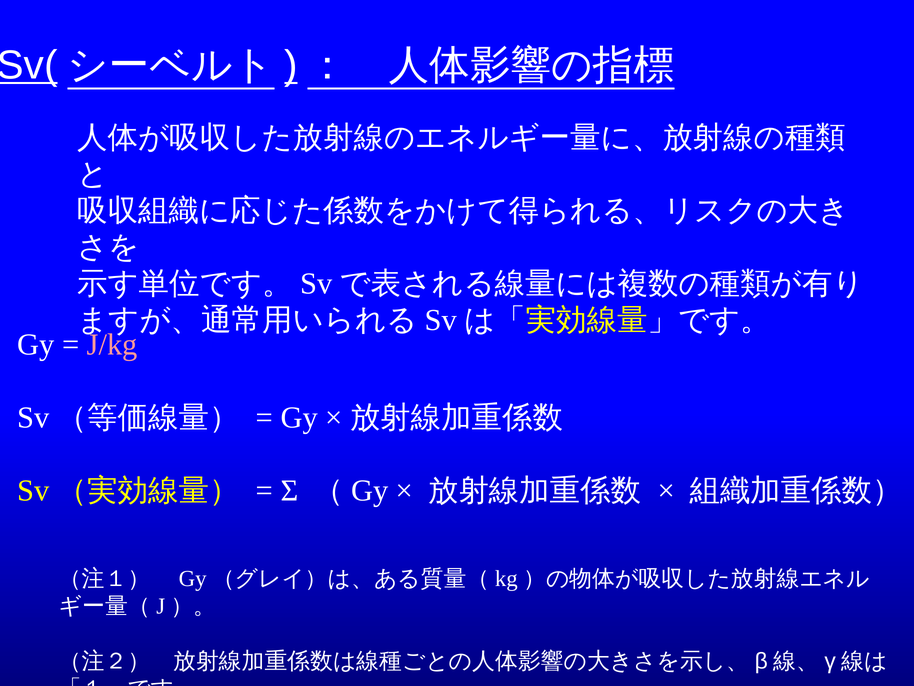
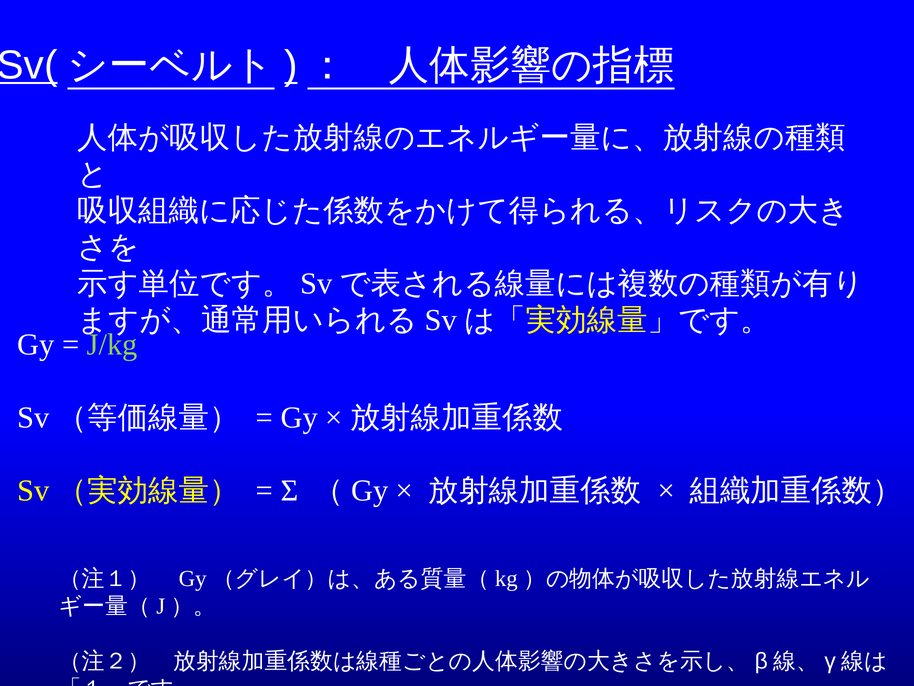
J/kg colour: pink -> light green (112, 344)
